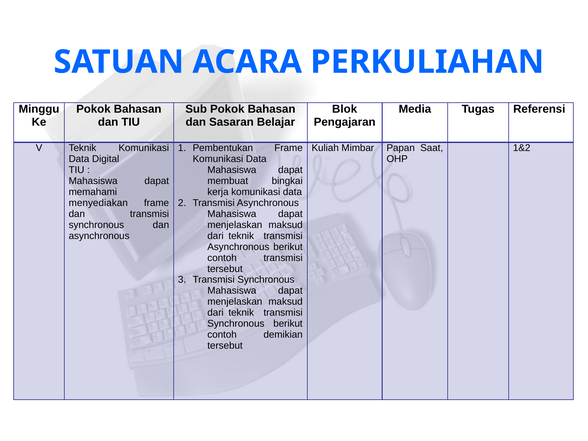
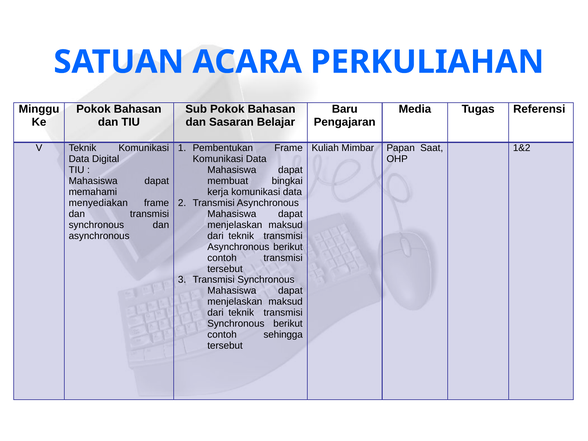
Blok: Blok -> Baru (345, 109)
demikian: demikian -> sehingga (283, 335)
